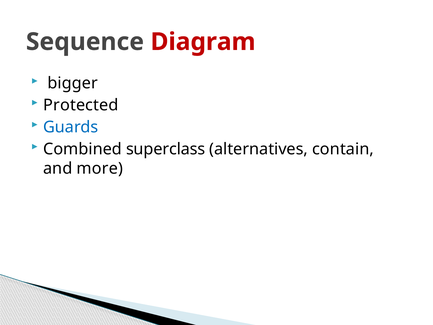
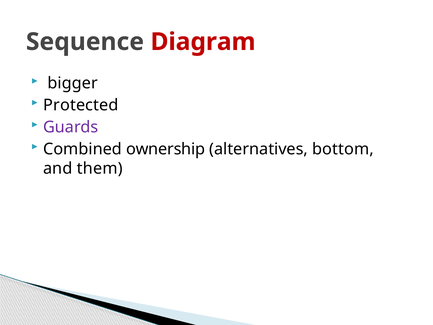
Guards colour: blue -> purple (71, 127)
superclass: superclass -> ownership (166, 149)
contain: contain -> bottom (343, 149)
more: more -> them (100, 168)
